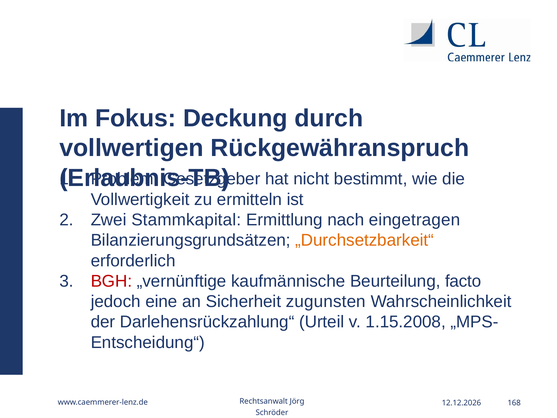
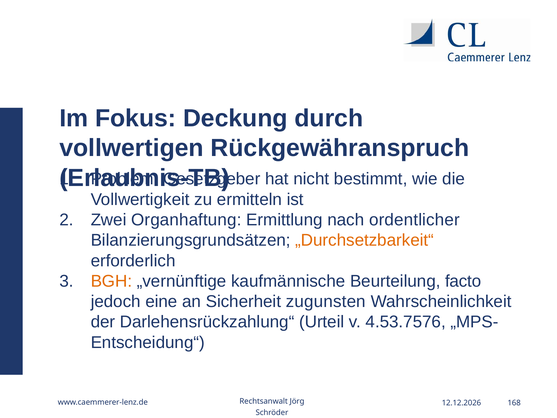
Stammkapital: Stammkapital -> Organhaftung (186, 220)
eingetragen: eingetragen -> ordentlicher (414, 220)
BGH colour: red -> orange (111, 281)
1.15.2008: 1.15.2008 -> 4.53.7576 (406, 322)
